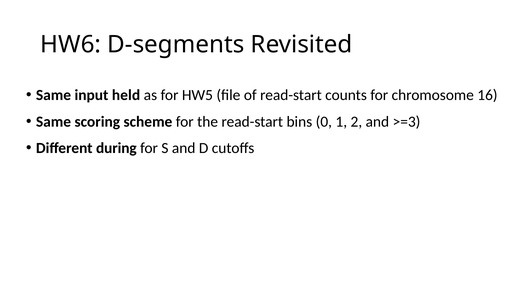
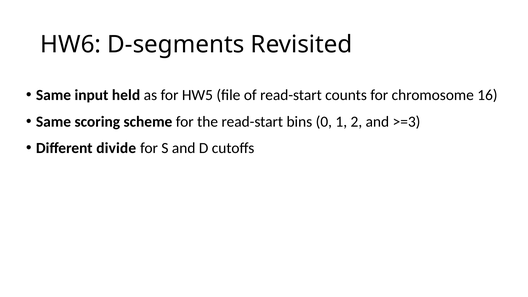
during: during -> divide (116, 148)
